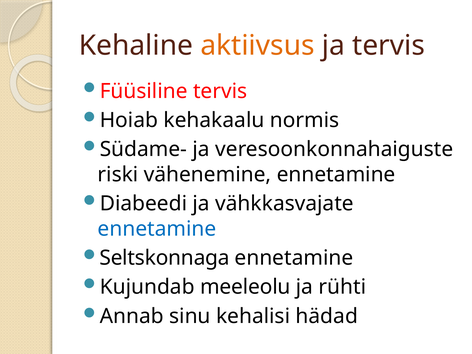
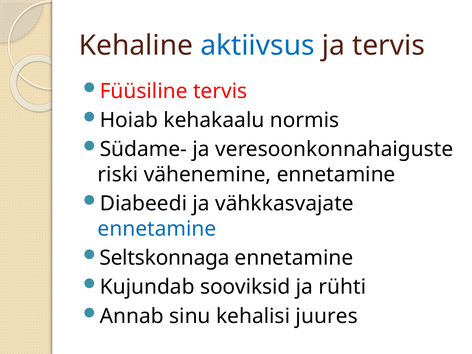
aktiivsus colour: orange -> blue (257, 46)
meeleolu: meeleolu -> sooviksid (245, 287)
hädad: hädad -> juures (327, 316)
